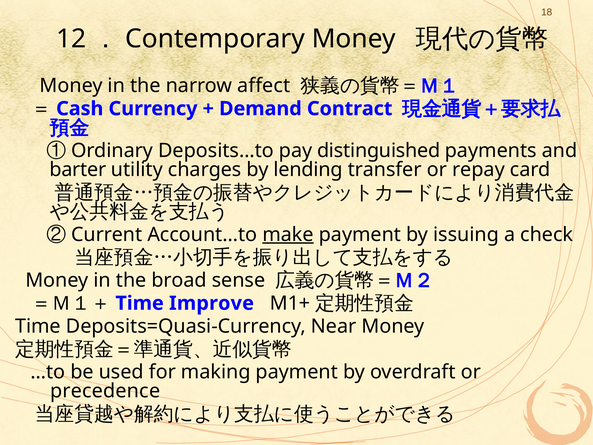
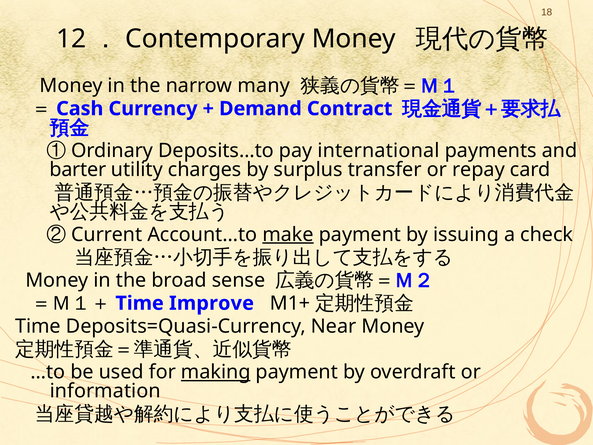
affect: affect -> many (264, 86)
distinguished: distinguished -> international (378, 151)
lending: lending -> surplus (308, 170)
making underline: none -> present (216, 372)
precedence: precedence -> information (105, 391)
